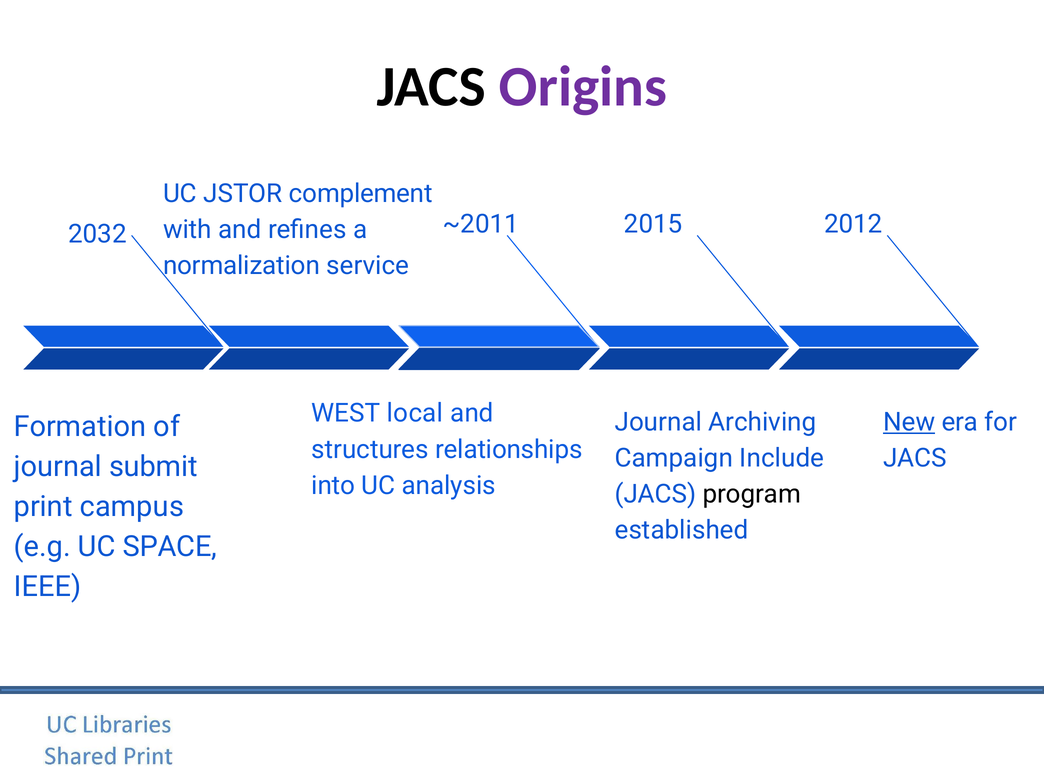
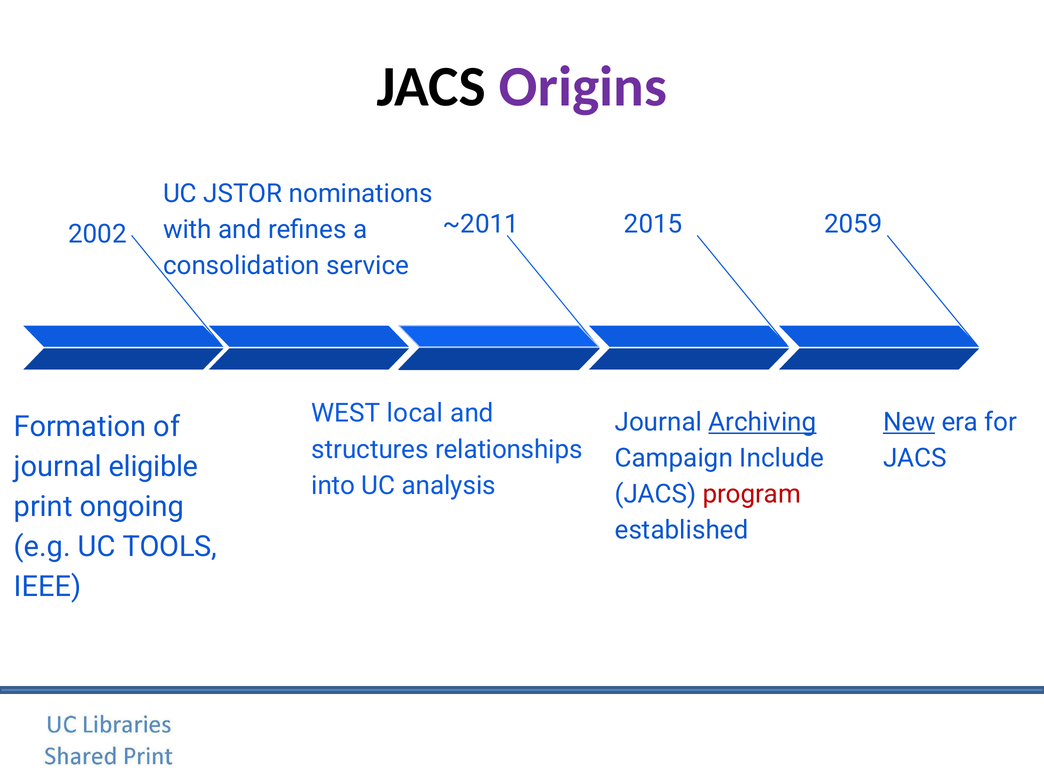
complement: complement -> nominations (361, 194)
2012: 2012 -> 2059 (853, 224)
2032: 2032 -> 2002 (97, 234)
normalization: normalization -> consolidation (241, 266)
Archiving underline: none -> present (762, 422)
submit: submit -> eligible (153, 467)
program colour: black -> red (752, 494)
campus: campus -> ongoing (132, 507)
SPACE: SPACE -> TOOLS (170, 547)
